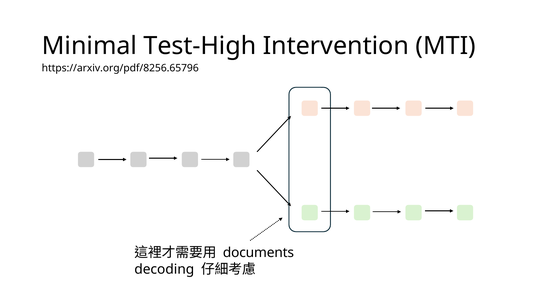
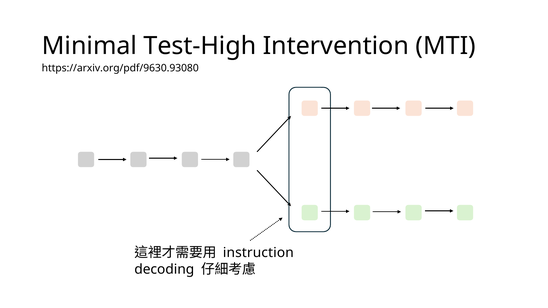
https://arxiv.org/pdf/8256.65796: https://arxiv.org/pdf/8256.65796 -> https://arxiv.org/pdf/9630.93080 (120, 68)
documents: documents -> instruction (258, 253)
